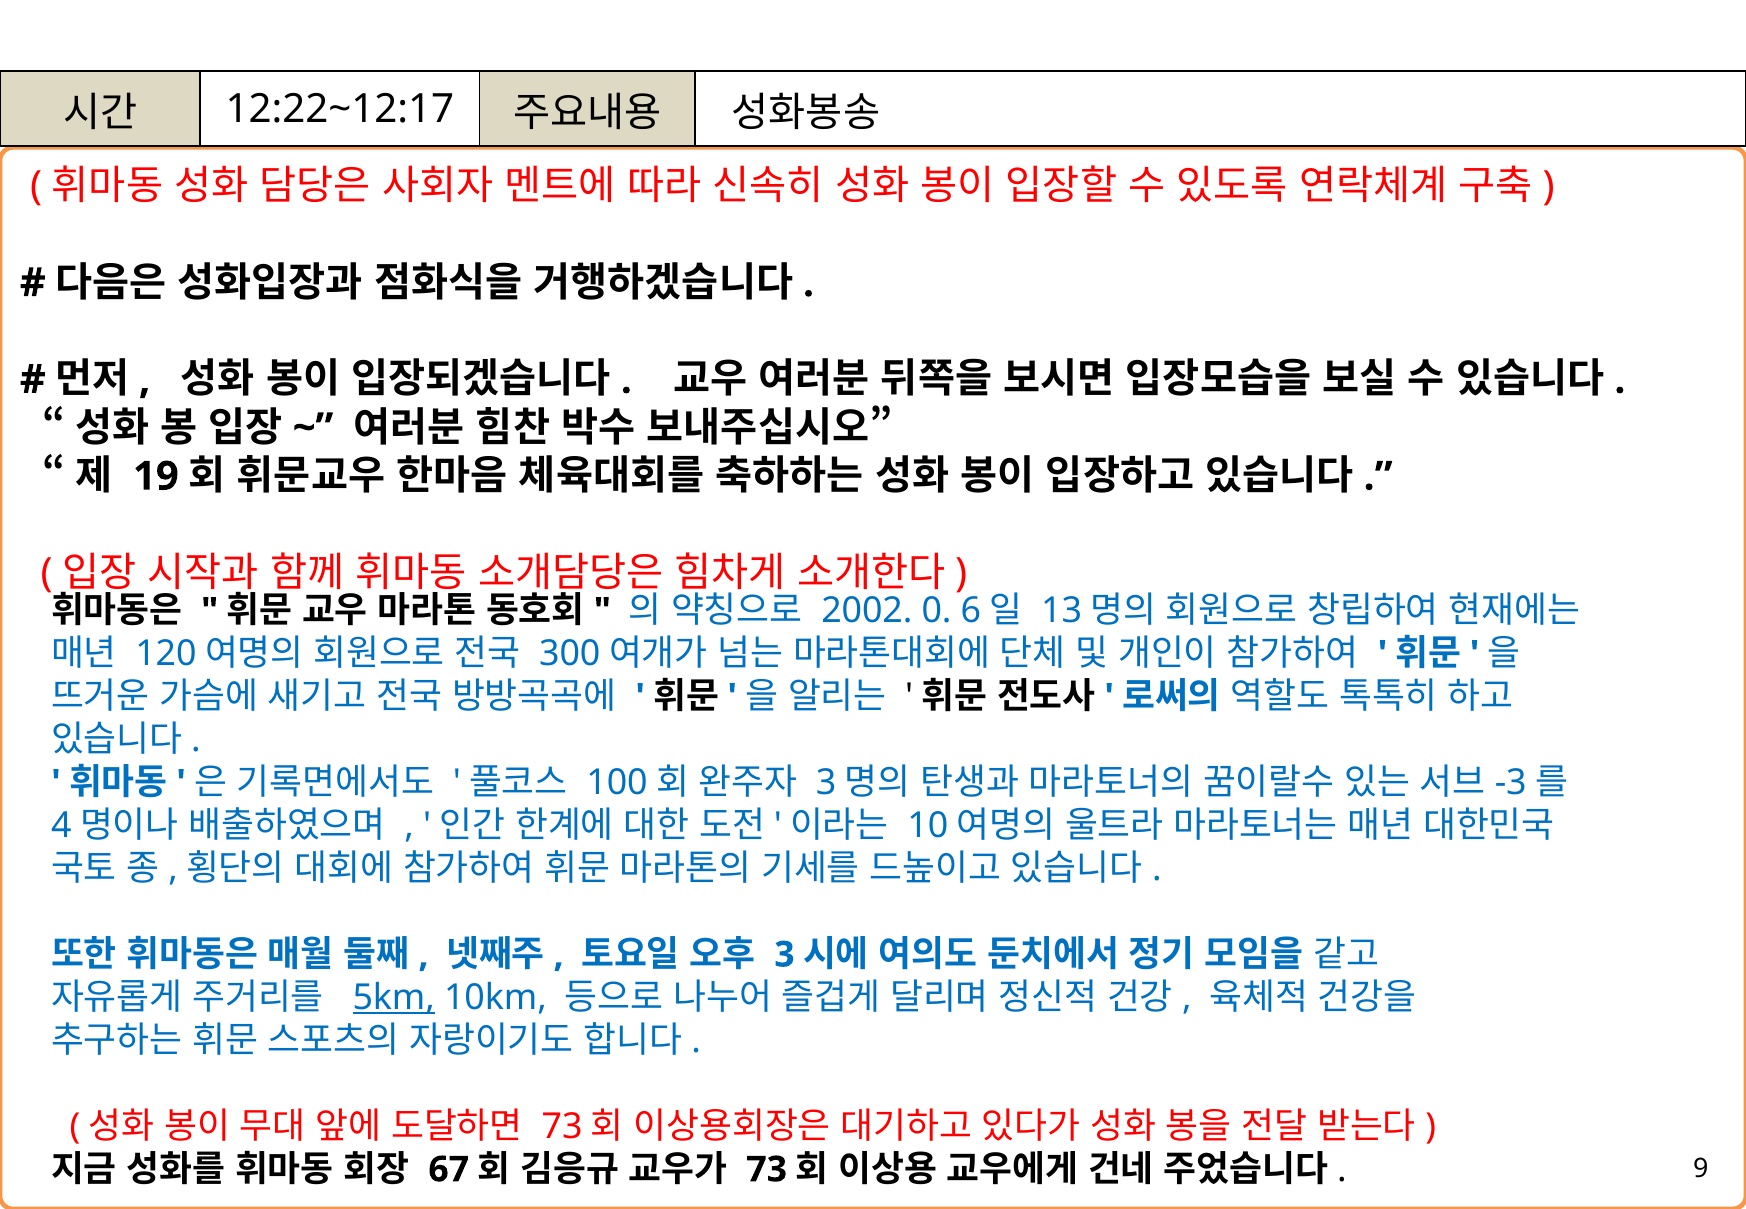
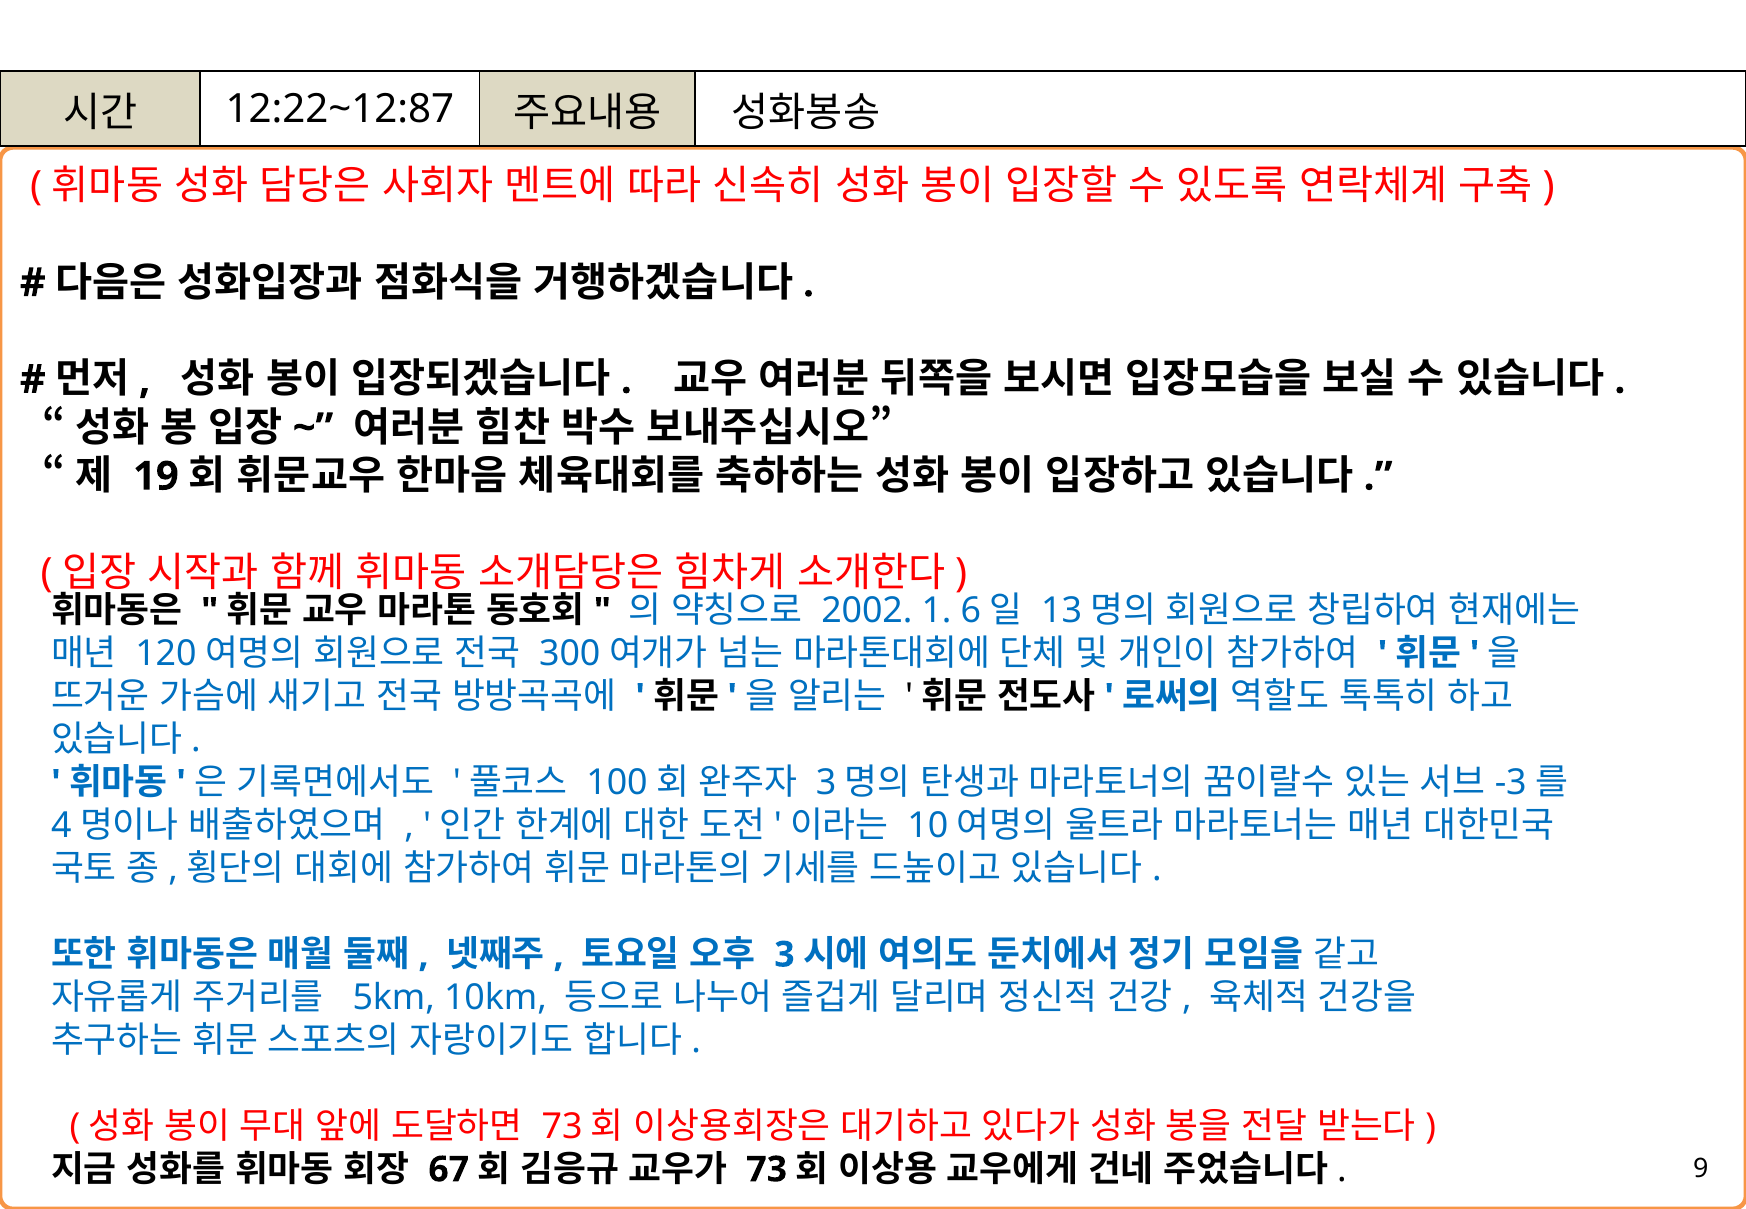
12:22~12:17: 12:22~12:17 -> 12:22~12:87 (340, 109)
0: 0 -> 1 (937, 611)
5km underline: present -> none (394, 997)
